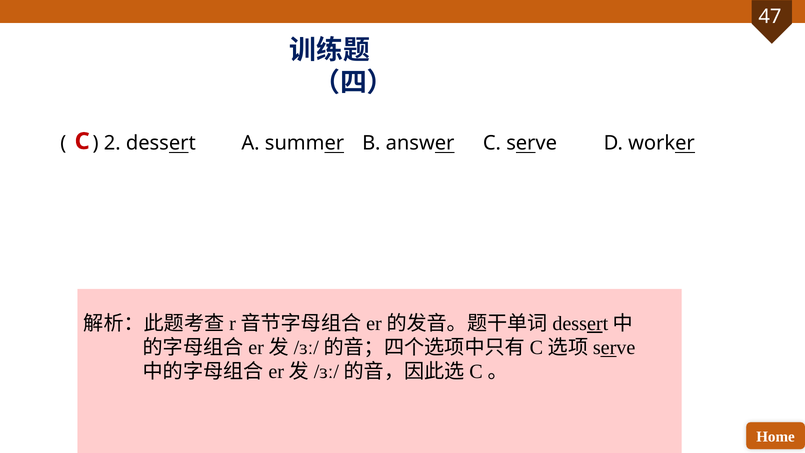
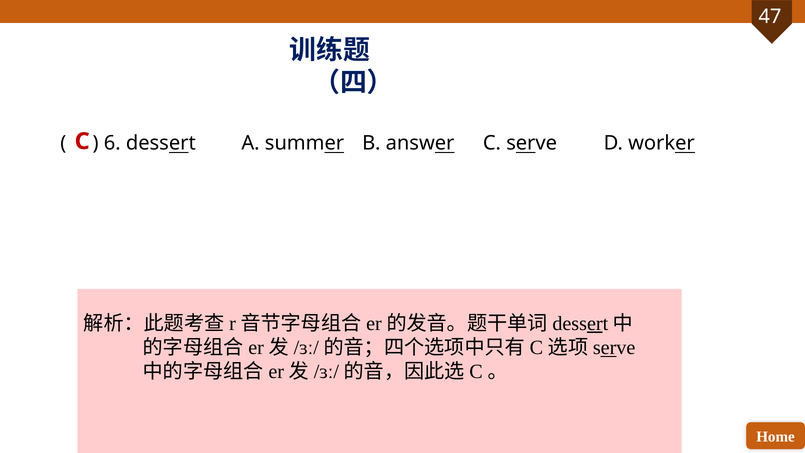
2: 2 -> 6 (112, 143)
